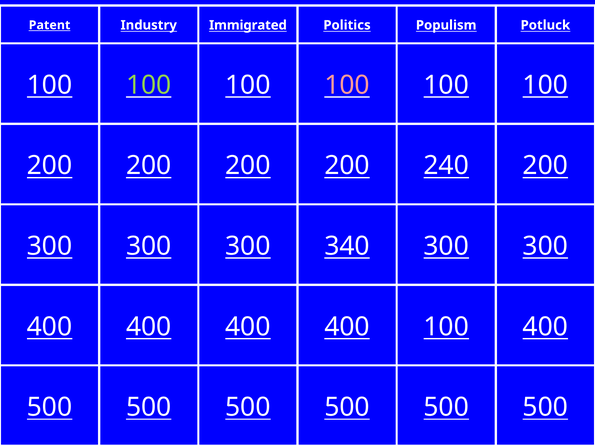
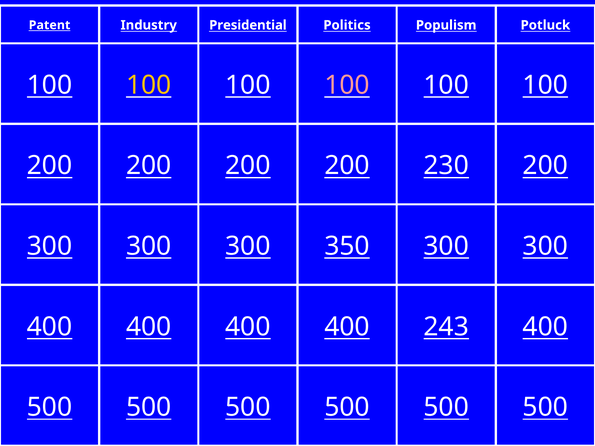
Immigrated: Immigrated -> Presidential (248, 25)
100 colour: light green -> yellow (149, 85)
240: 240 -> 230 (446, 166)
340: 340 -> 350 (347, 246)
400 100: 100 -> 243 (446, 327)
